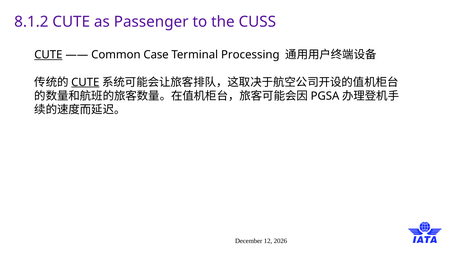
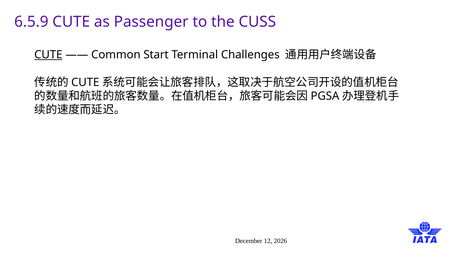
8.1.2: 8.1.2 -> 6.5.9 (31, 22)
Case: Case -> Start (156, 55)
Processing: Processing -> Challenges (250, 55)
CUTE underline: present -> none (85, 82)
